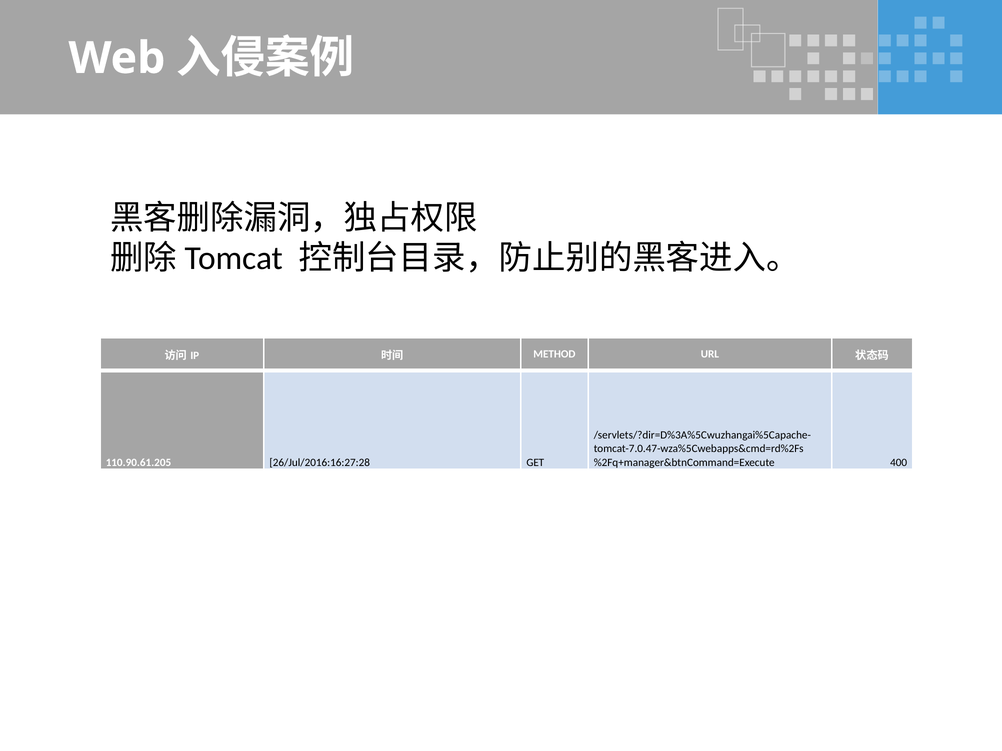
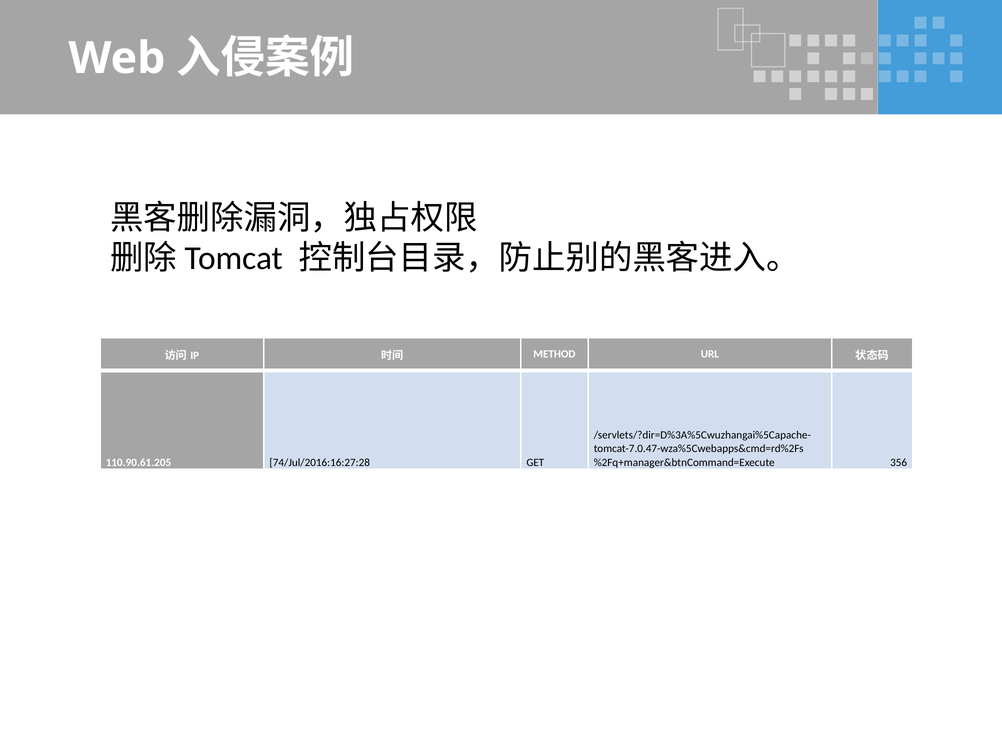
26/Jul/2016:16:27:28: 26/Jul/2016:16:27:28 -> 74/Jul/2016:16:27:28 (320, 463)
400: 400 -> 356 (899, 463)
